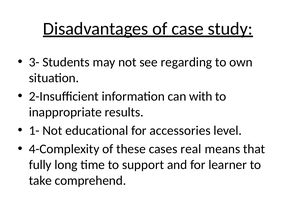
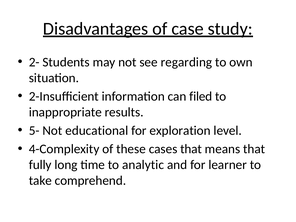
3-: 3- -> 2- (34, 62)
with: with -> filed (201, 96)
1-: 1- -> 5- (34, 131)
accessories: accessories -> exploration (180, 131)
cases real: real -> that (191, 149)
support: support -> analytic (143, 165)
